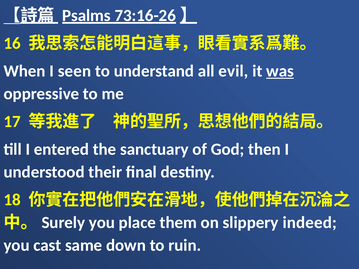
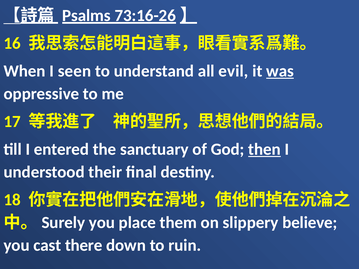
then underline: none -> present (264, 149)
indeed: indeed -> believe (310, 223)
same: same -> there (84, 245)
